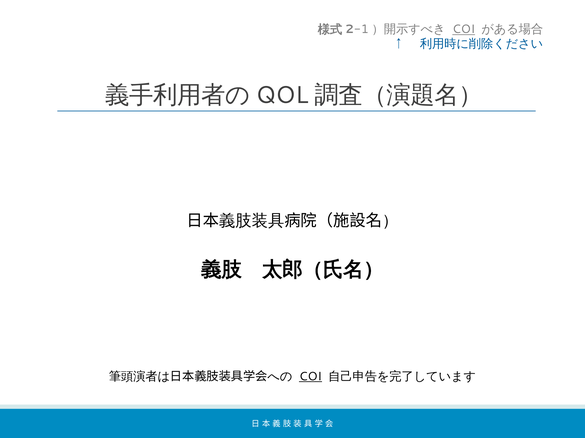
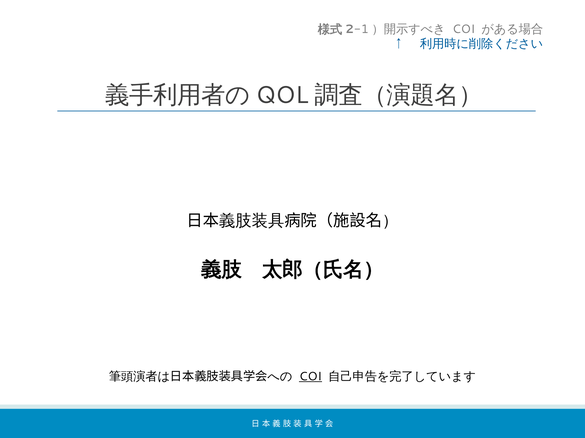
COI underline: present -> none (464, 29)
